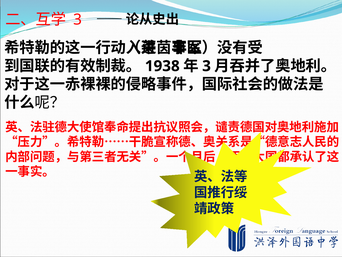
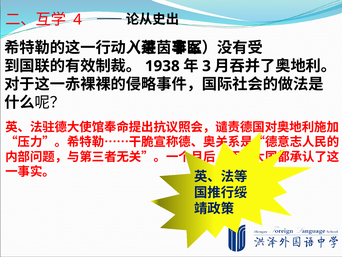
3: 3 -> 4 (77, 20)
